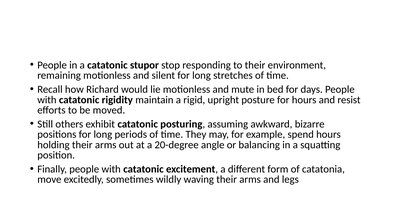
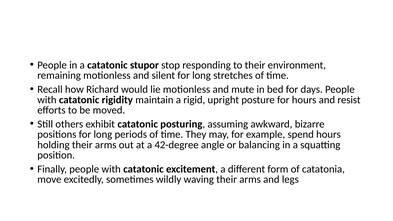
20-degree: 20-degree -> 42-degree (177, 145)
